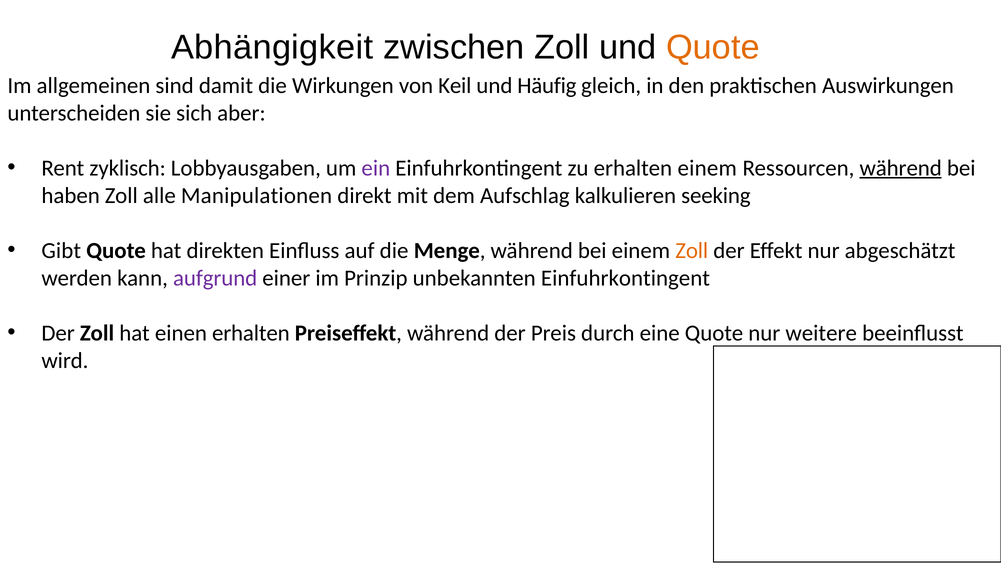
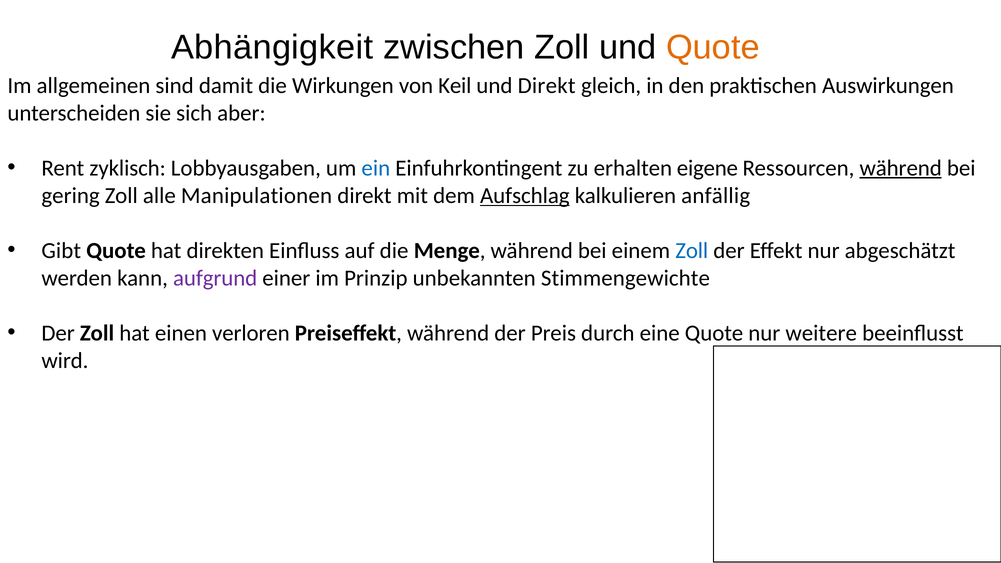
und Häufig: Häufig -> Direkt (547, 86)
ein colour: purple -> blue (376, 168)
erhalten einem: einem -> eigene (707, 168)
haben: haben -> gering (71, 196)
Aufschlag underline: none -> present (525, 196)
seeking: seeking -> anfällig (716, 196)
Zoll colour: orange -> blue (692, 251)
unbekannten Einfuhrkontingent: Einfuhrkontingent -> Stimmengewichte (625, 278)
einen erhalten: erhalten -> verloren (251, 333)
